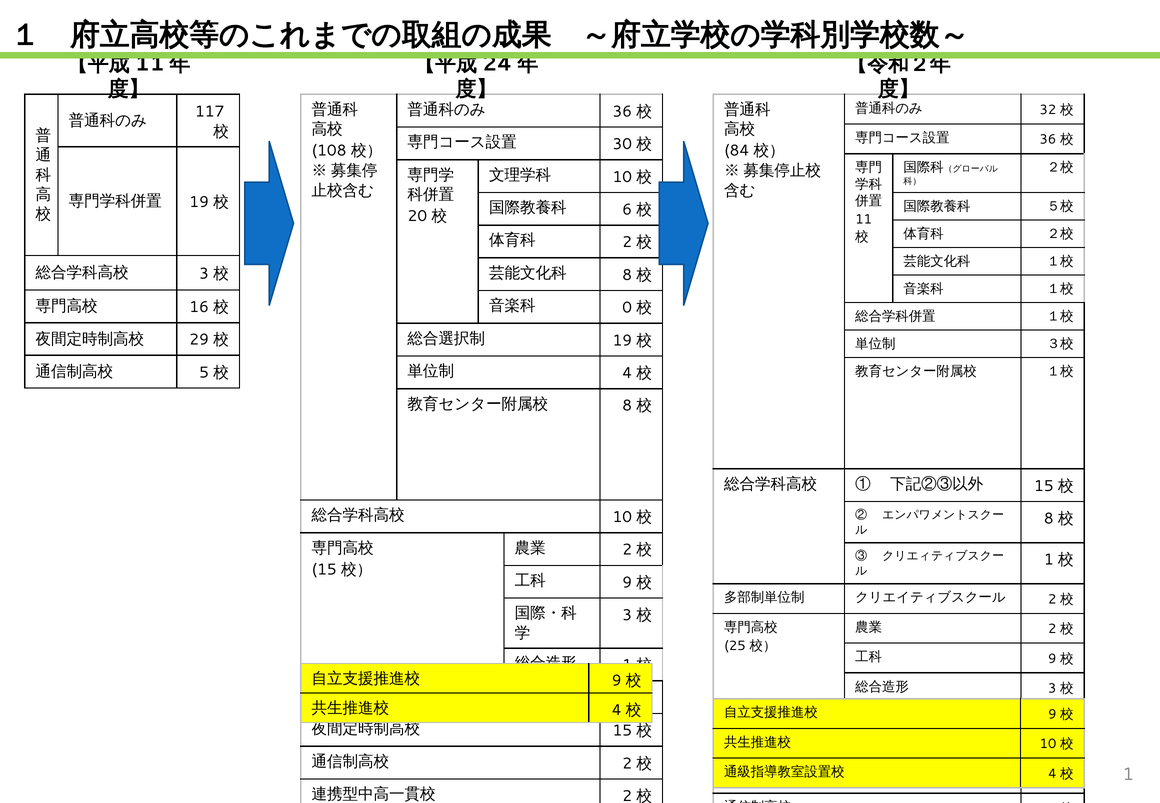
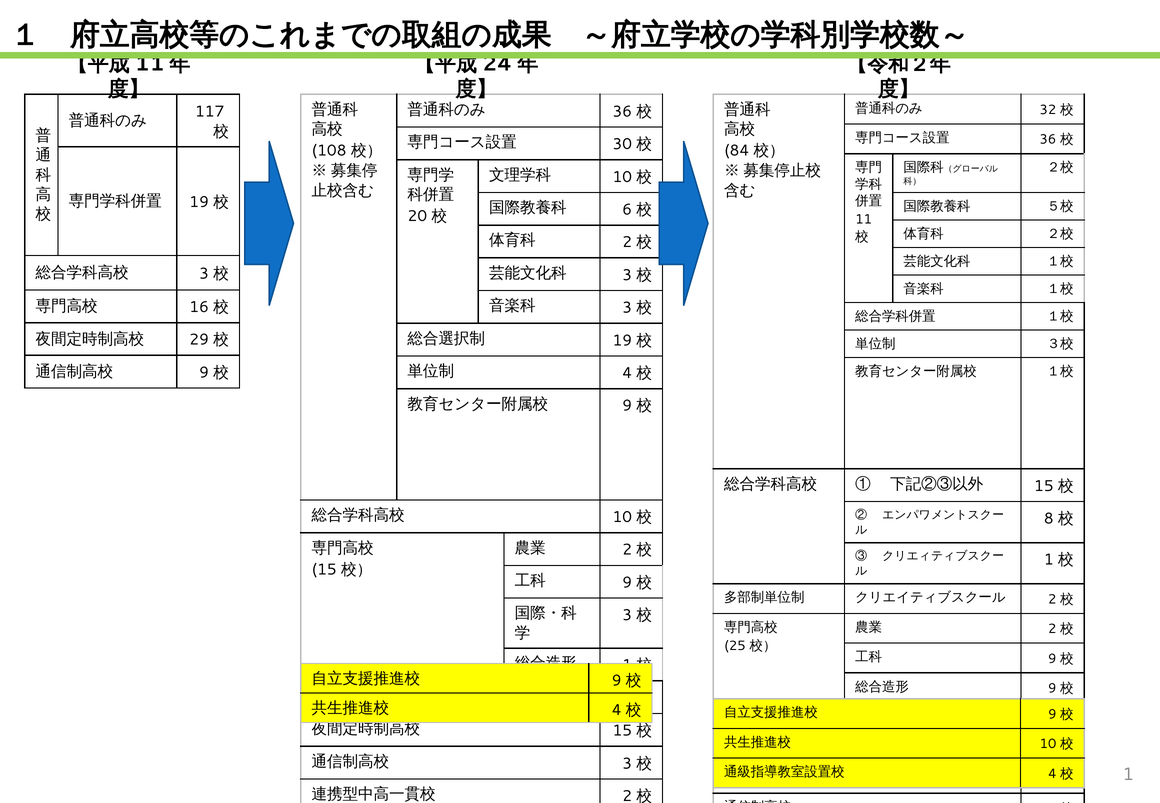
8: 8 -> 3 (627, 275)
0: 0 -> 3 (627, 308)
5: 5 -> 9 (204, 373)
8: 8 -> 9 (627, 406)
3: 3 -> 9 (1052, 688)
2: 2 -> 3 (627, 763)
